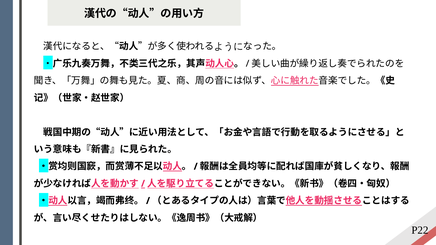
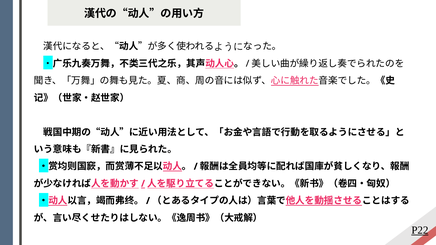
P22 underline: none -> present (420, 231)
